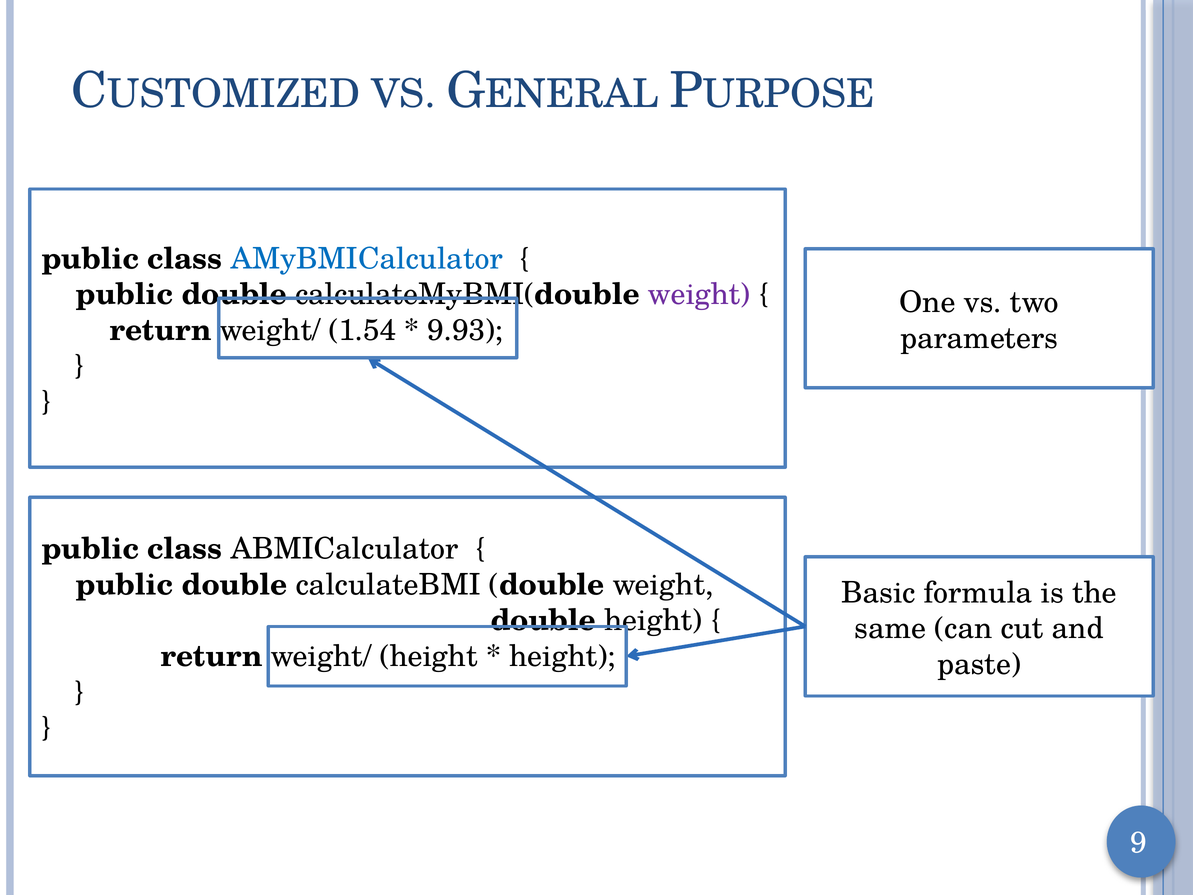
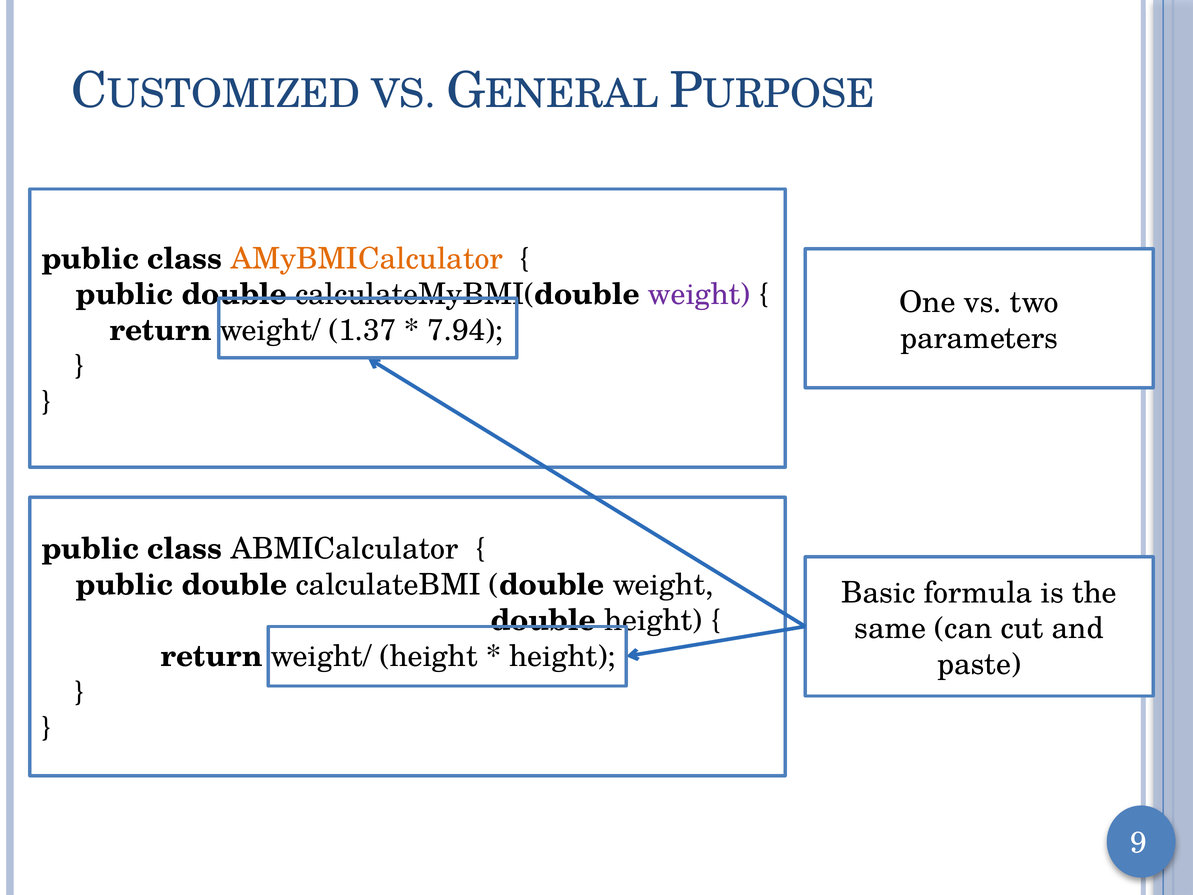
AMyBMICalculator colour: blue -> orange (367, 259)
1.54: 1.54 -> 1.37 (362, 330)
9.93: 9.93 -> 7.94 (465, 330)
